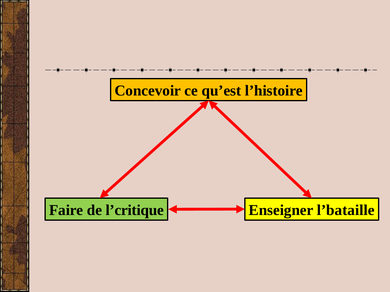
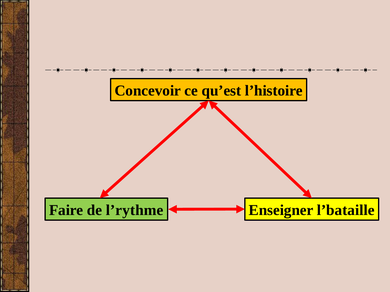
l’critique: l’critique -> l’rythme (135, 211)
